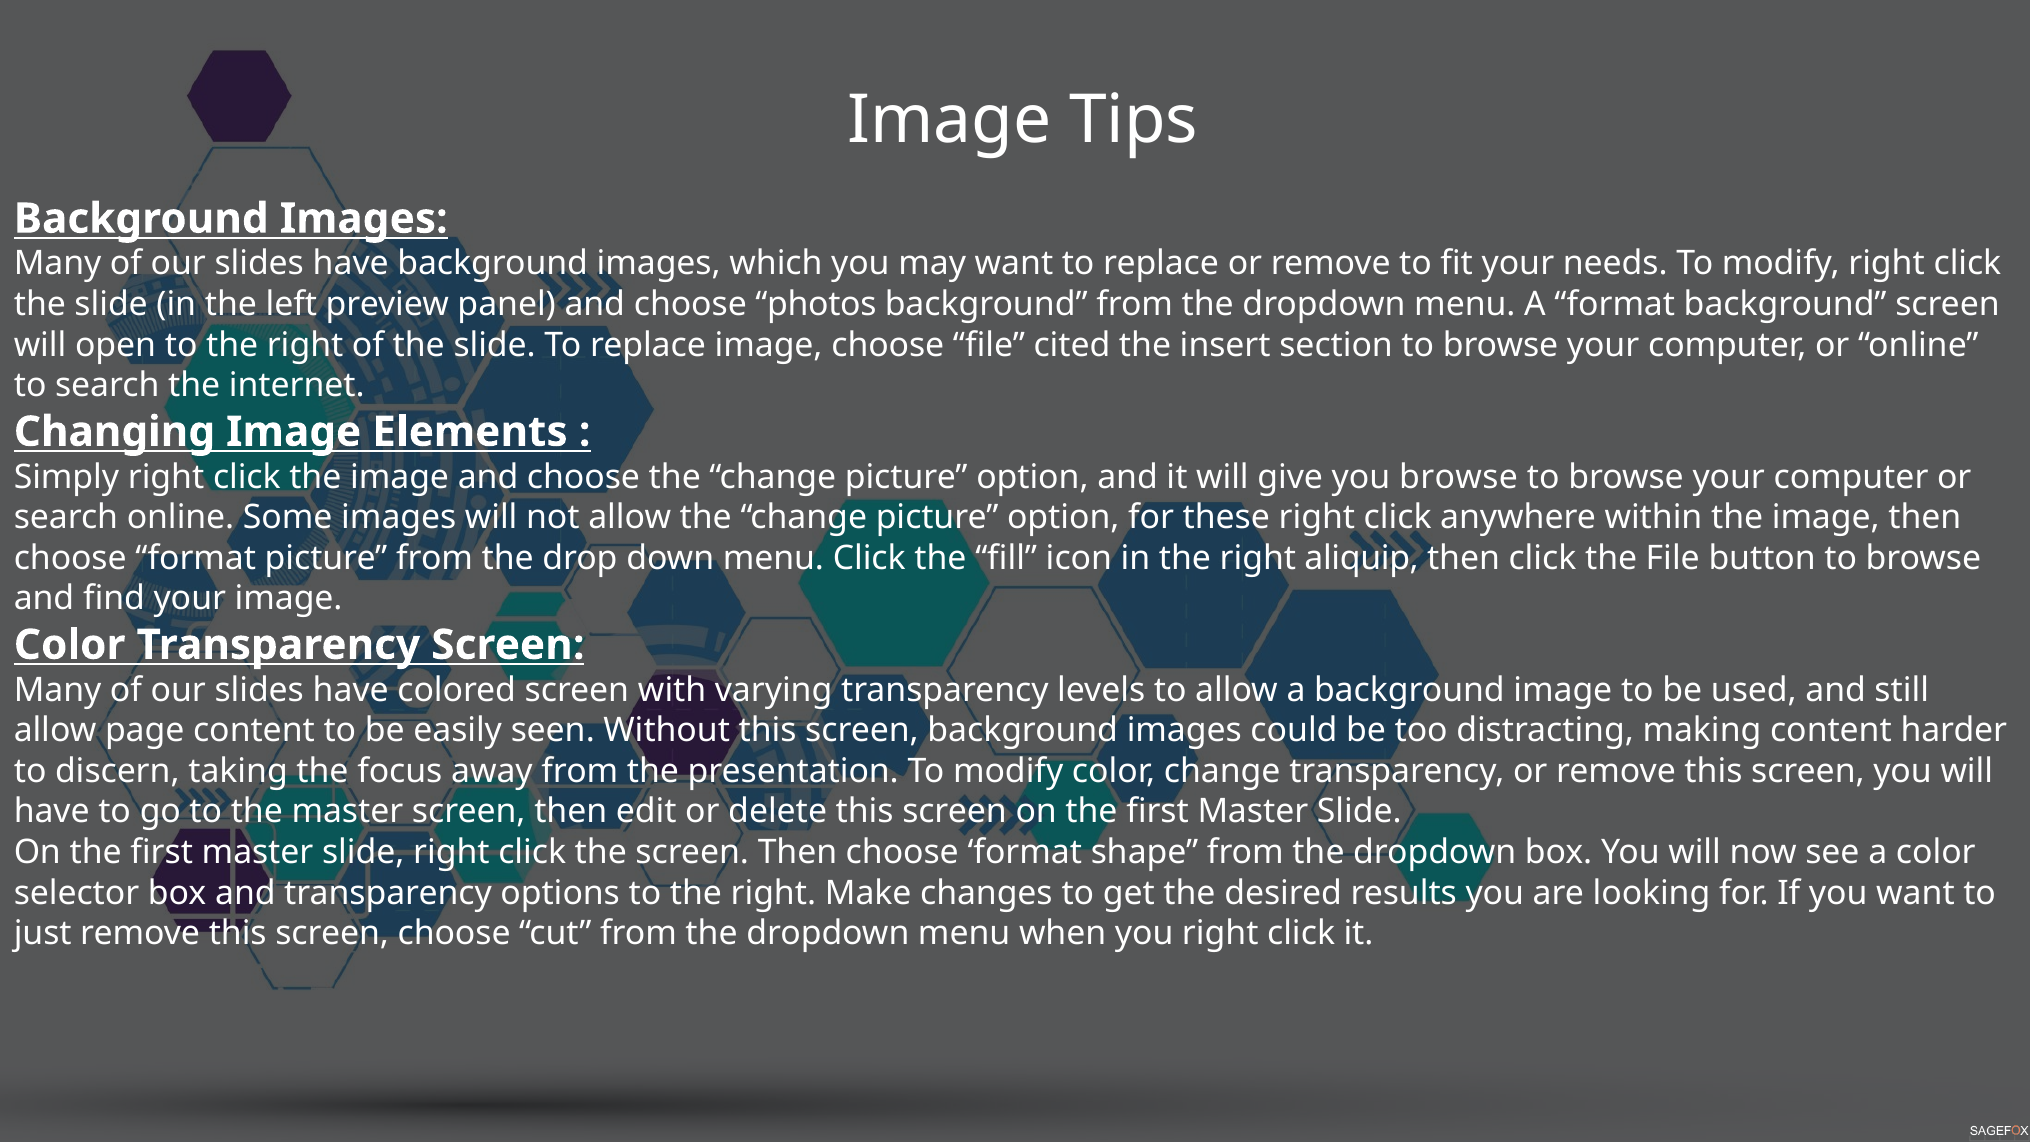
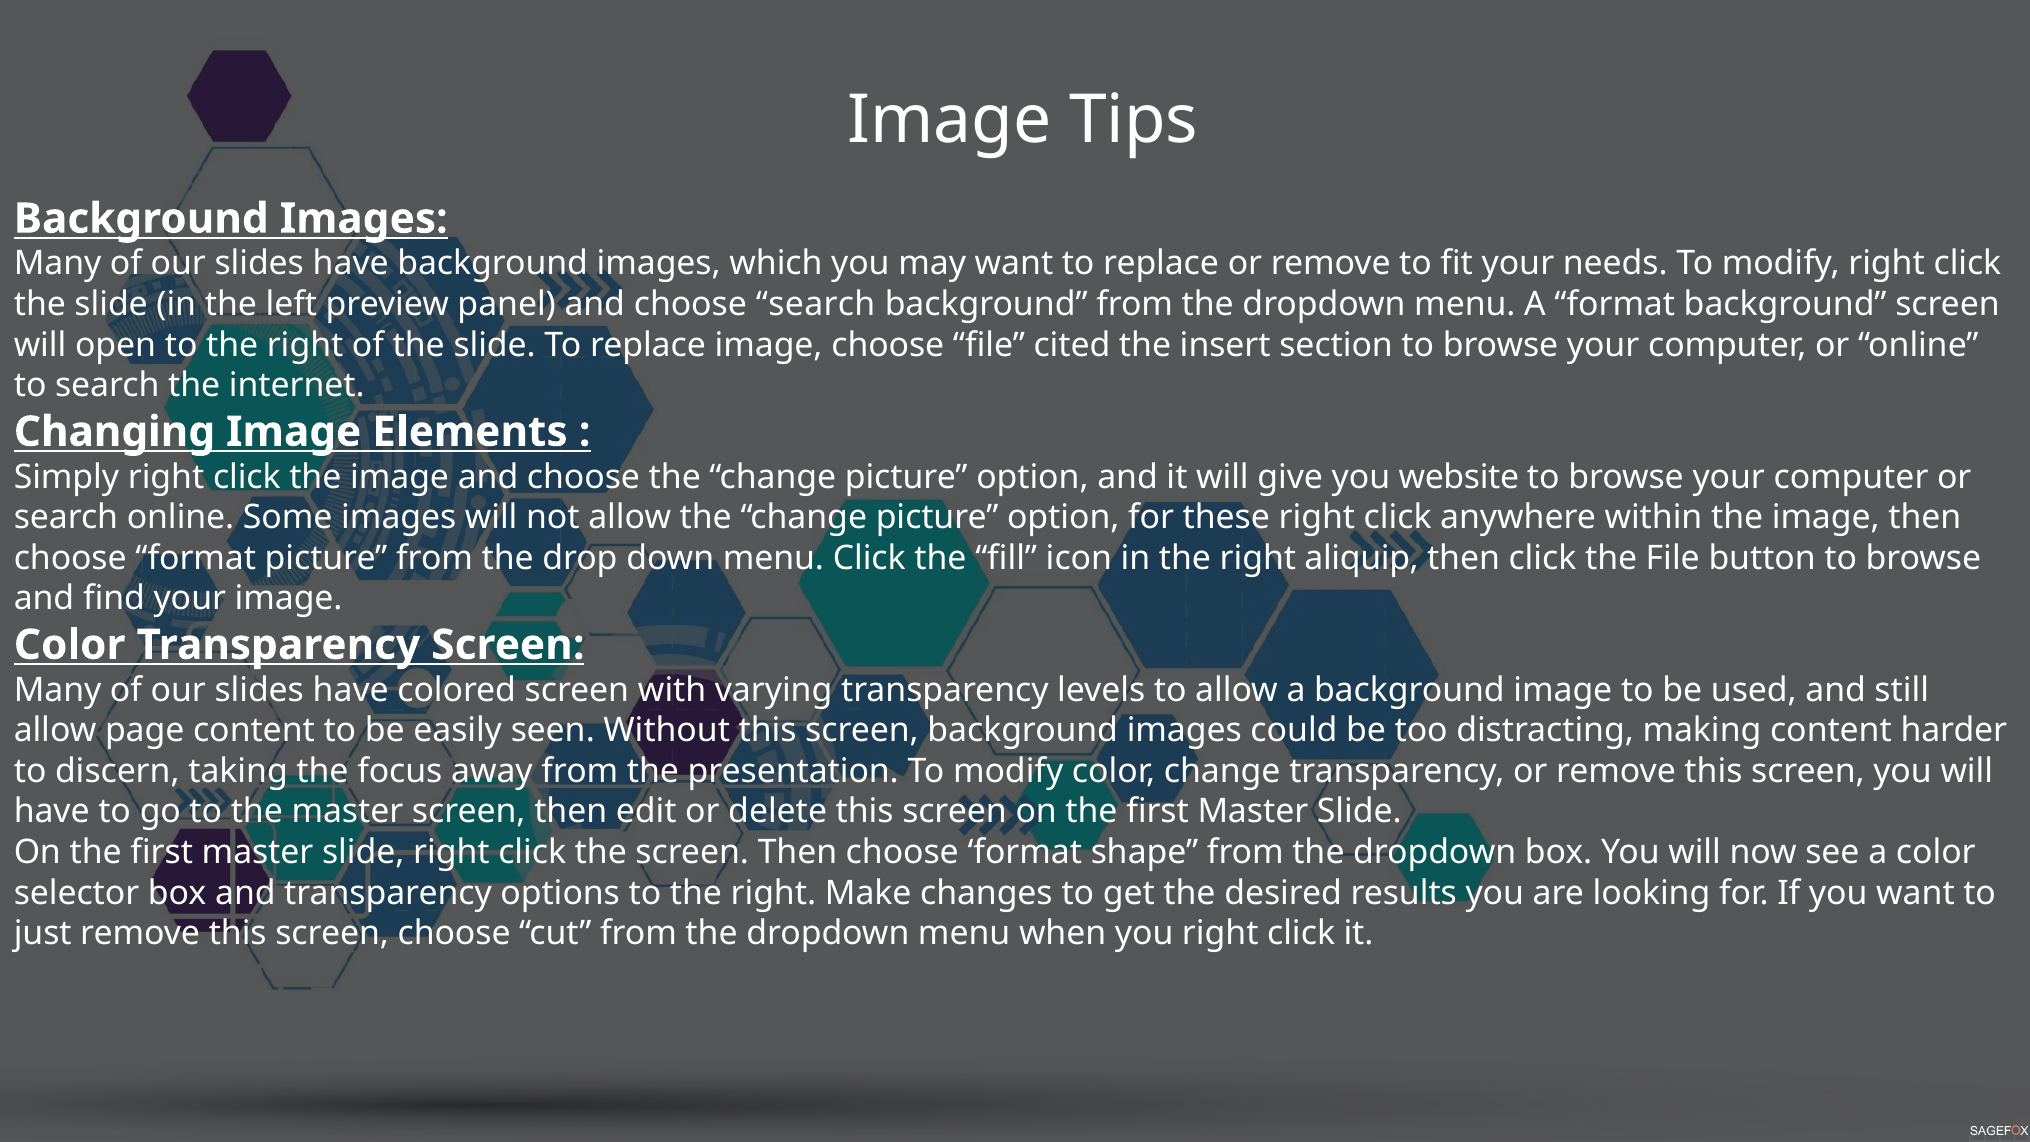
choose photos: photos -> search (816, 304)
you browse: browse -> website (1459, 477)
